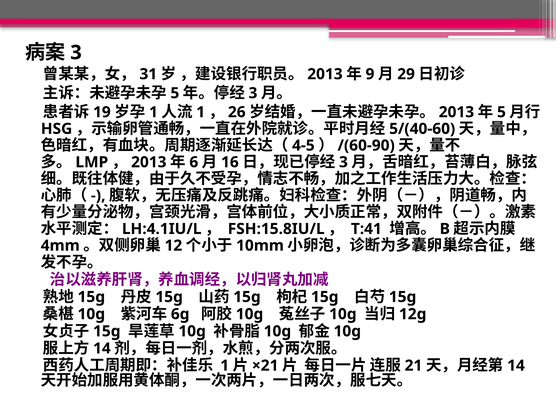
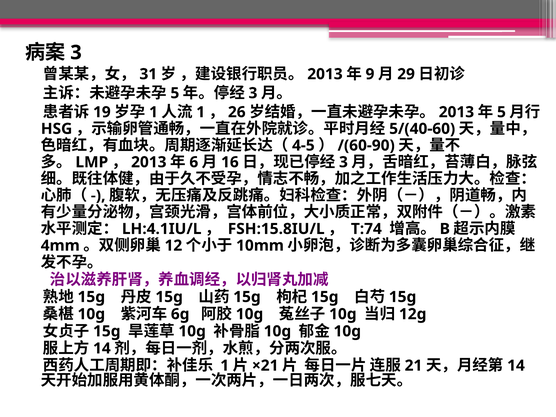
T:41: T:41 -> T:74 (366, 229)
